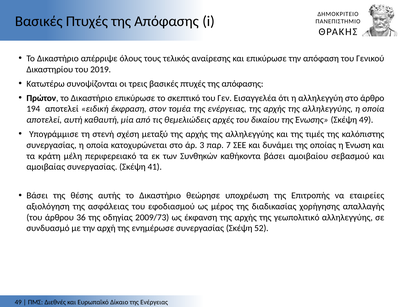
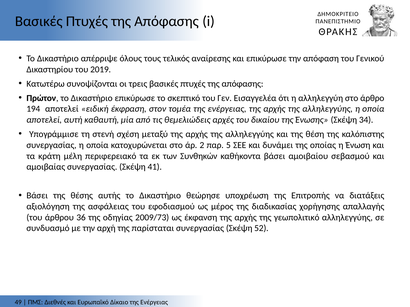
Σκέψη 49: 49 -> 34 (366, 120)
τιμές: τιμές -> θέση (315, 134)
3: 3 -> 2 (202, 145)
7: 7 -> 5 (228, 145)
εταιρείες: εταιρείες -> διατάξεις (367, 196)
ενημέρωσε: ενημέρωσε -> παρίσταται (153, 229)
